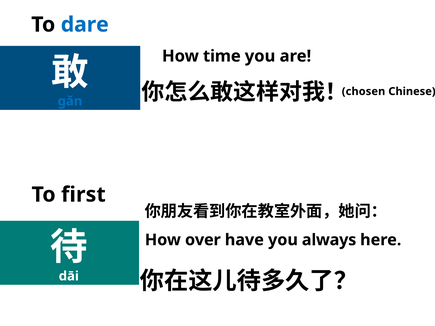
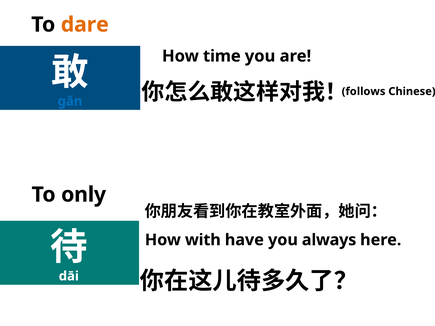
dare colour: blue -> orange (85, 25)
chosen: chosen -> follows (364, 91)
first: first -> only (84, 195)
over: over -> with (203, 240)
